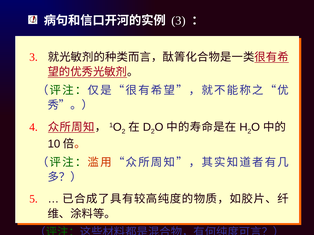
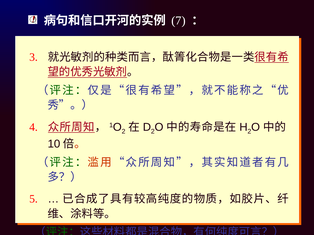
3: 3 -> 7 (178, 21)
